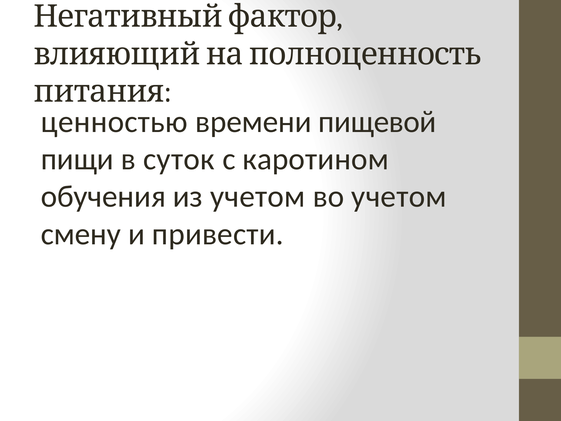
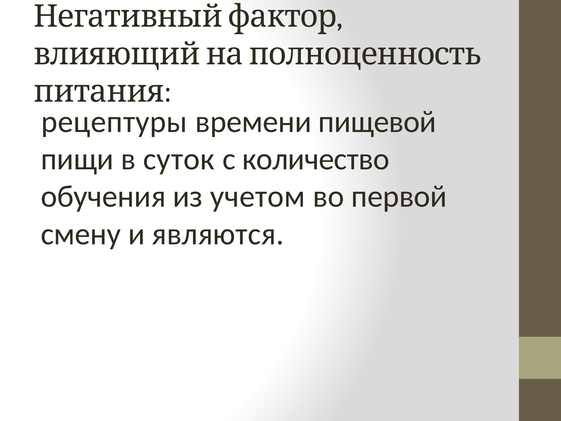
ценностью: ценностью -> рецептуры (114, 122)
каротином: каротином -> количество (316, 159)
во учетом: учетом -> первой (399, 197)
привести: привести -> являются (218, 234)
